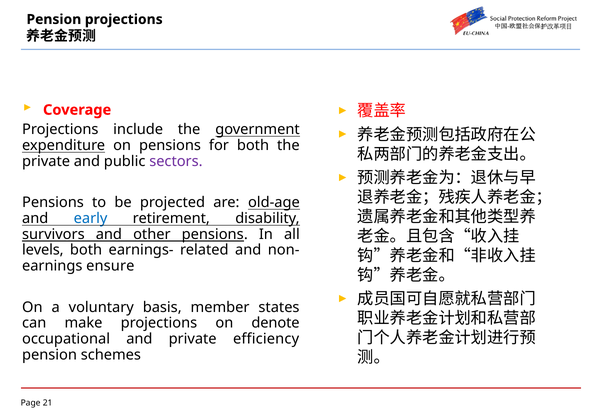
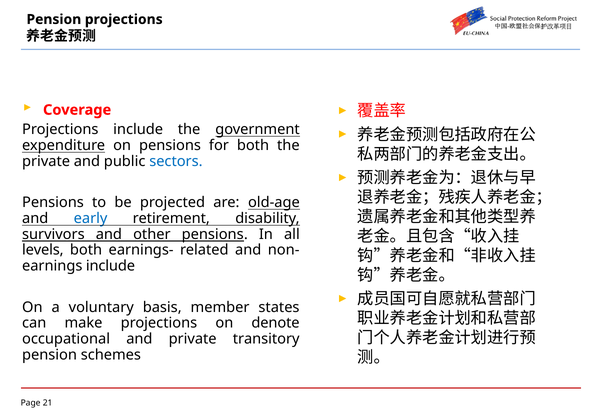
sectors colour: purple -> blue (176, 161)
ensure: ensure -> include (110, 266)
efficiency: efficiency -> transitory (266, 339)
